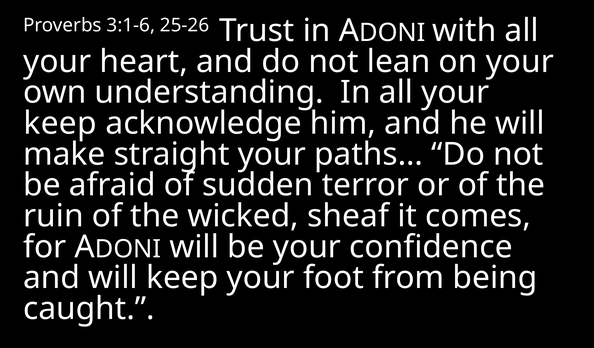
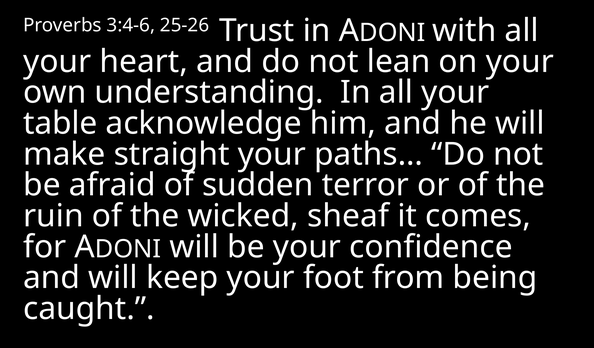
3:1-6: 3:1-6 -> 3:4-6 (131, 25)
keep: keep -> table (60, 123)
